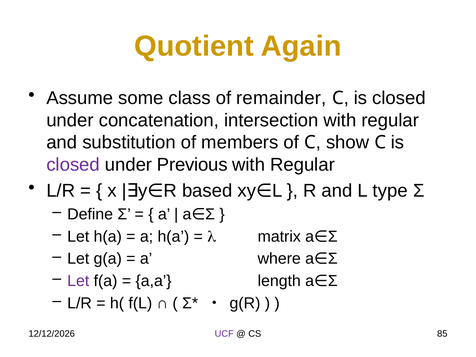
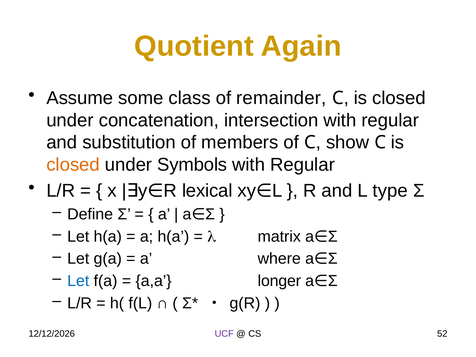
closed colour: purple -> orange (73, 165)
Previous: Previous -> Symbols (192, 165)
based: based -> lexical (207, 191)
Let colour: purple -> blue (78, 281)
length: length -> longer (279, 281)
85: 85 -> 52 (442, 334)
